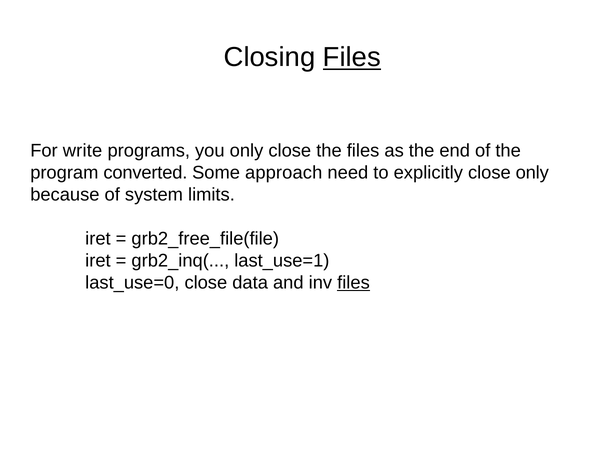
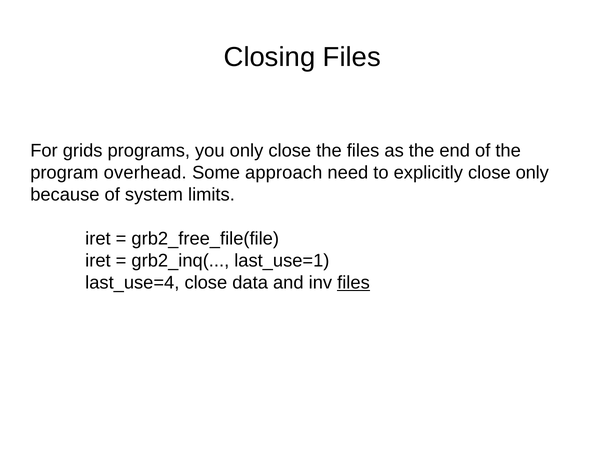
Files underline: present -> none (352, 57)
write: write -> grids (83, 151)
converted: converted -> overhead (145, 173)
last_use=0: last_use=0 -> last_use=4 (132, 283)
